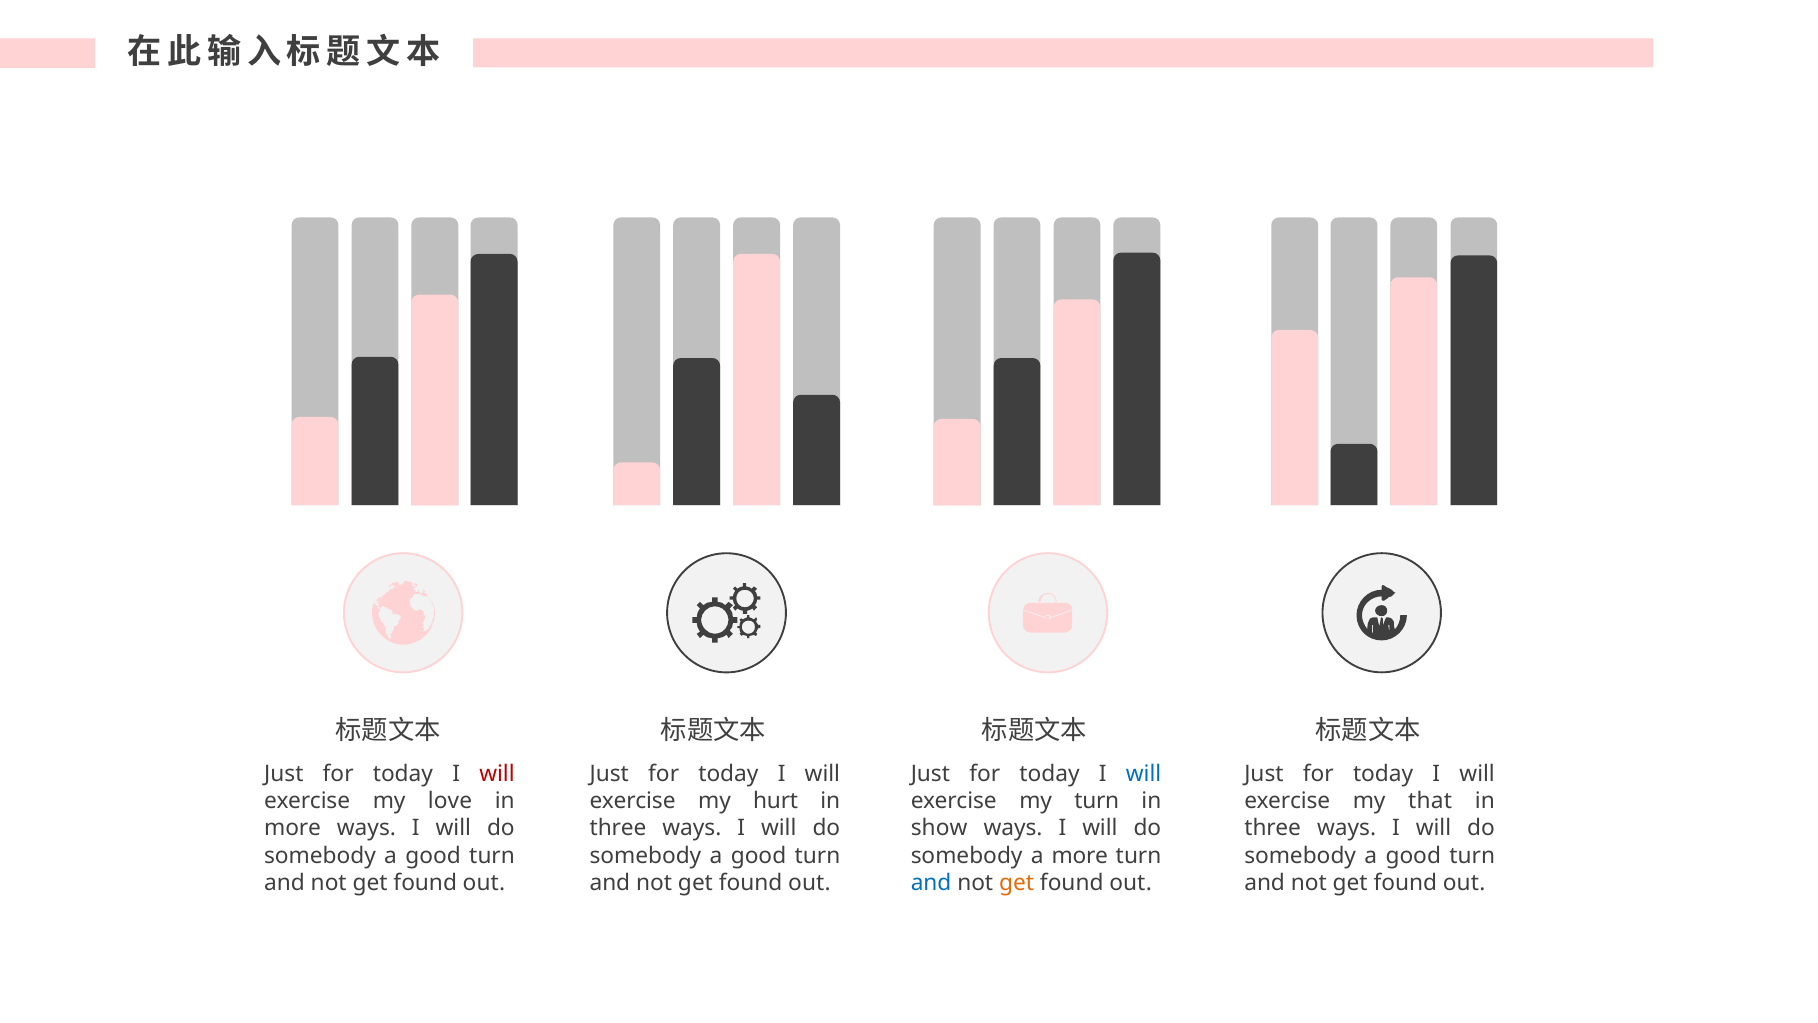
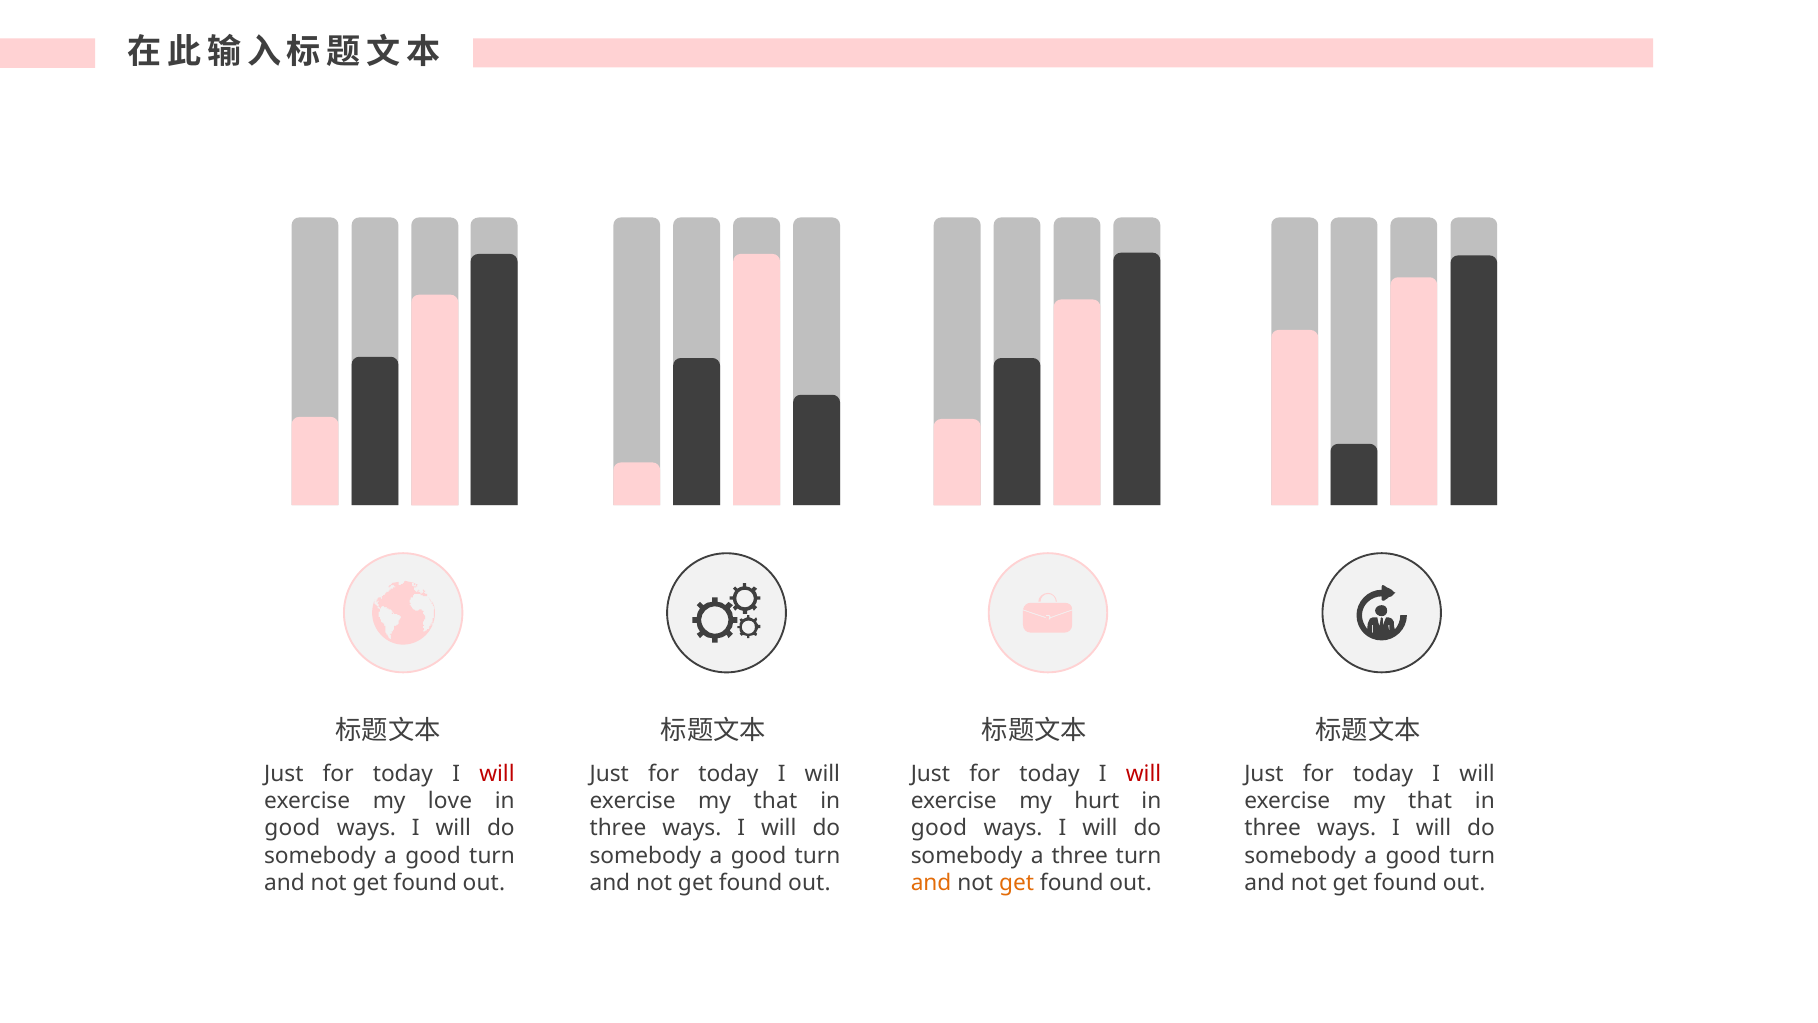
will colour: blue -> red (1144, 773)
hurt: hurt -> that (775, 801)
my turn: turn -> hurt (1097, 801)
more: more -> good (292, 828)
show: show -> good (939, 828)
a more: more -> three (1080, 855)
and colour: blue -> orange (931, 882)
